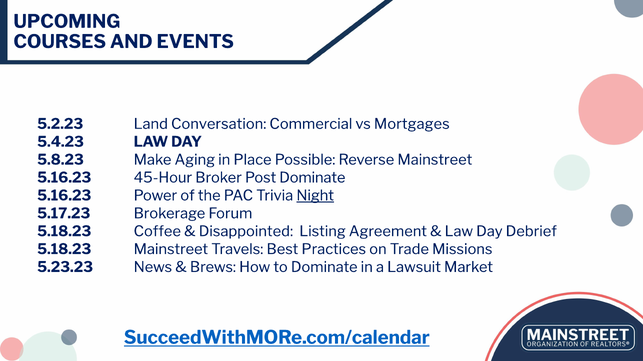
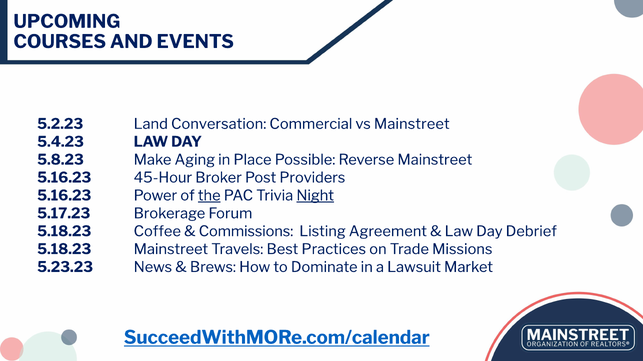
vs Mortgages: Mortgages -> Mainstreet (412, 124)
Post Dominate: Dominate -> Providers (312, 178)
the underline: none -> present (209, 196)
Disappointed: Disappointed -> Commissions (246, 232)
